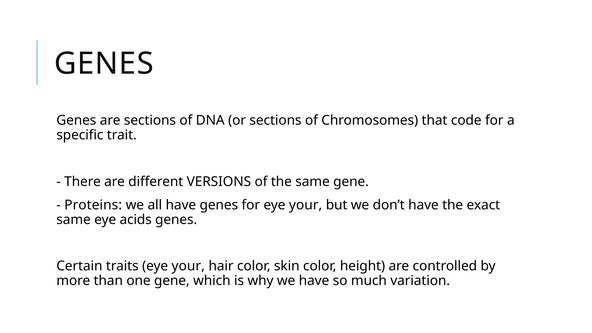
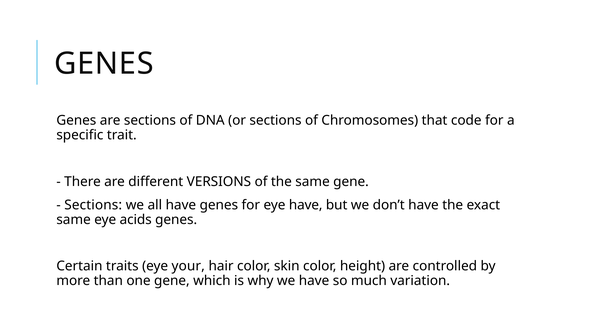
Proteins: Proteins -> Sections (93, 205)
for eye your: your -> have (306, 205)
